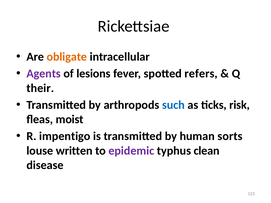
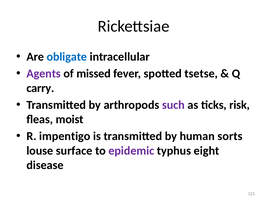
obligate colour: orange -> blue (67, 57)
lesions: lesions -> missed (94, 74)
refers: refers -> tsetse (201, 74)
their: their -> carry (40, 88)
such colour: blue -> purple (173, 105)
written: written -> surface (74, 151)
clean: clean -> eight (207, 151)
